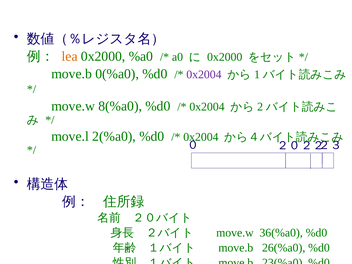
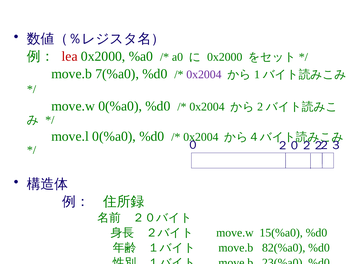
lea colour: orange -> red (70, 56)
0(%a0: 0(%a0 -> 7(%a0 (117, 74)
move.w 8(%a0: 8(%a0 -> 0(%a0 (120, 106)
move.l 2(%a0: 2(%a0 -> 0(%a0 (114, 136)
36(%a0: 36(%a0 -> 15(%a0 (281, 233)
26(%a0: 26(%a0 -> 82(%a0 (284, 248)
